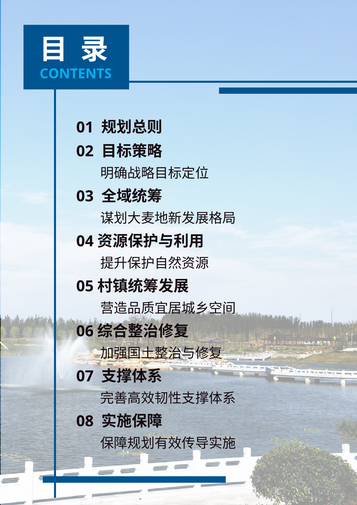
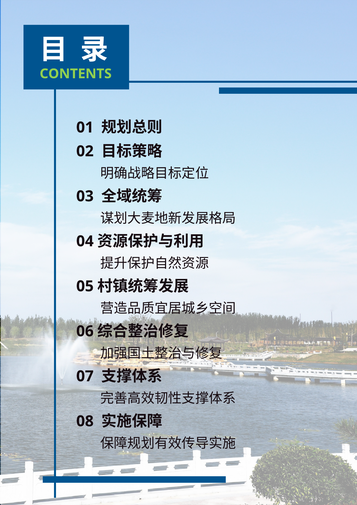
CONTENTS colour: light blue -> light green (76, 74)
